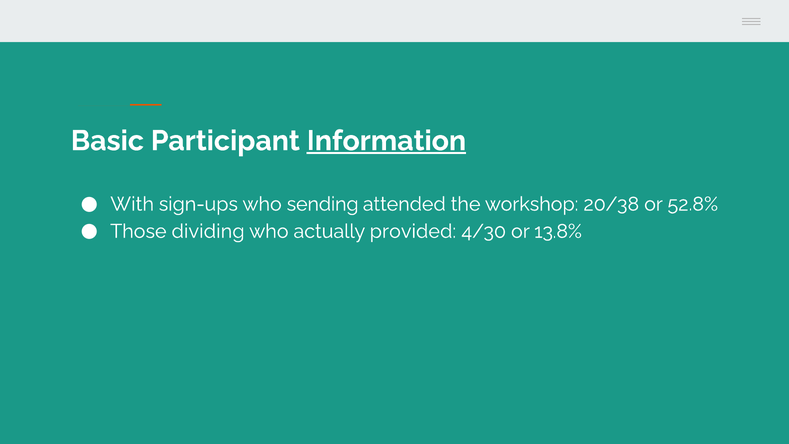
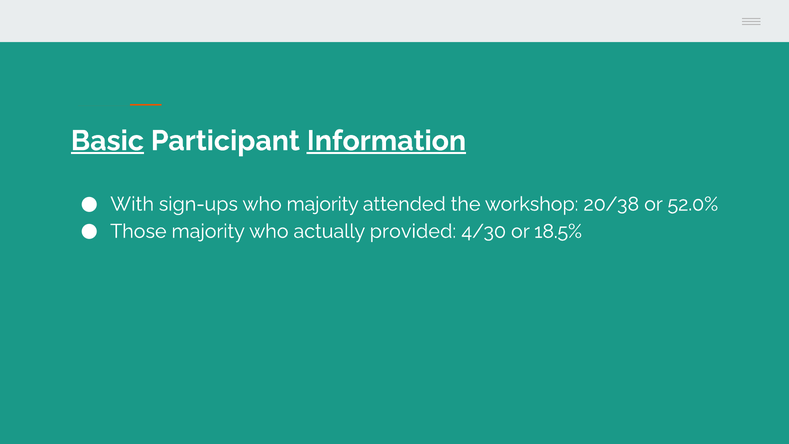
Basic underline: none -> present (107, 141)
who sending: sending -> majority (323, 204)
52.8%: 52.8% -> 52.0% (693, 204)
Those dividing: dividing -> majority (208, 231)
13.8%: 13.8% -> 18.5% (558, 231)
